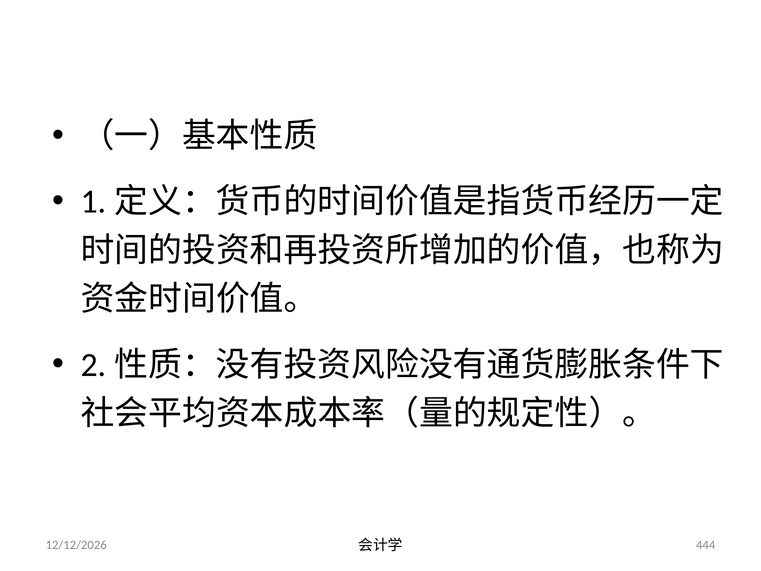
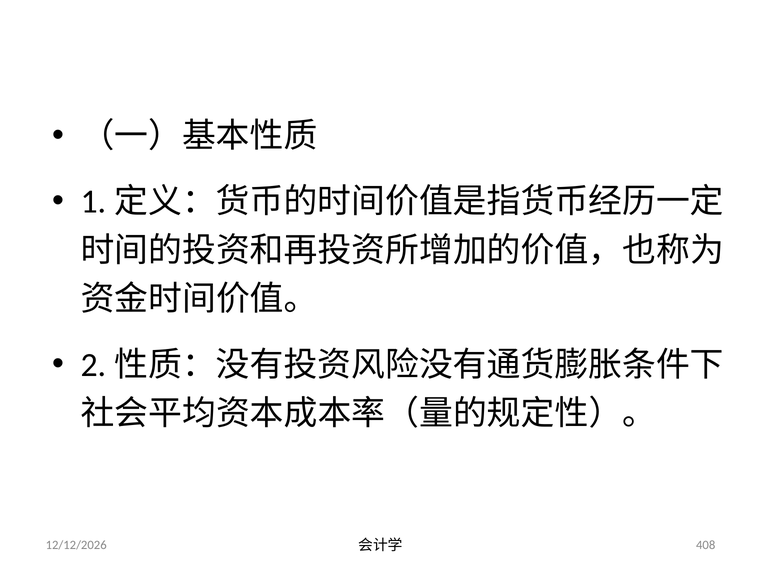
444: 444 -> 408 (706, 545)
